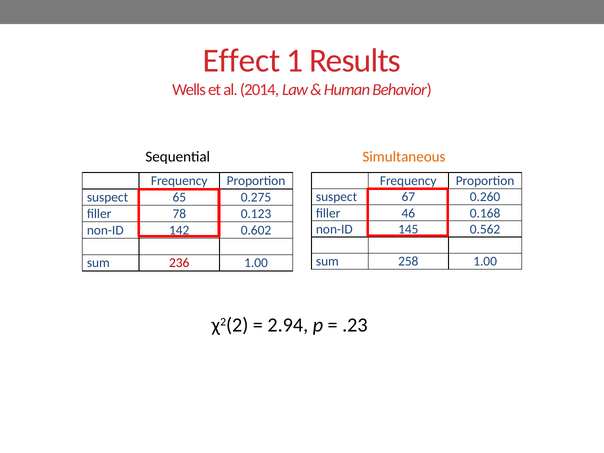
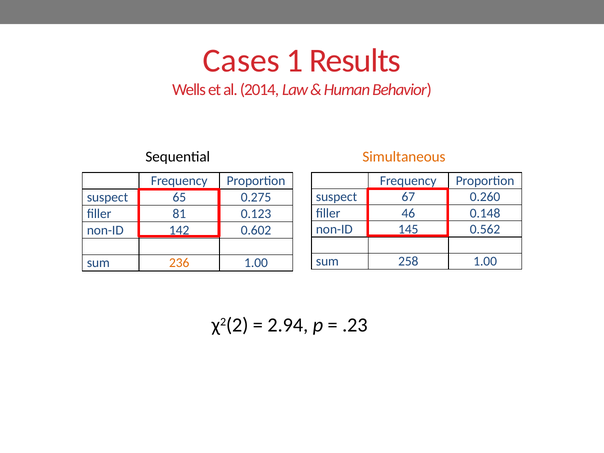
Effect: Effect -> Cases (241, 61)
0.168: 0.168 -> 0.148 (485, 213)
78: 78 -> 81 (179, 214)
236 colour: red -> orange (179, 263)
